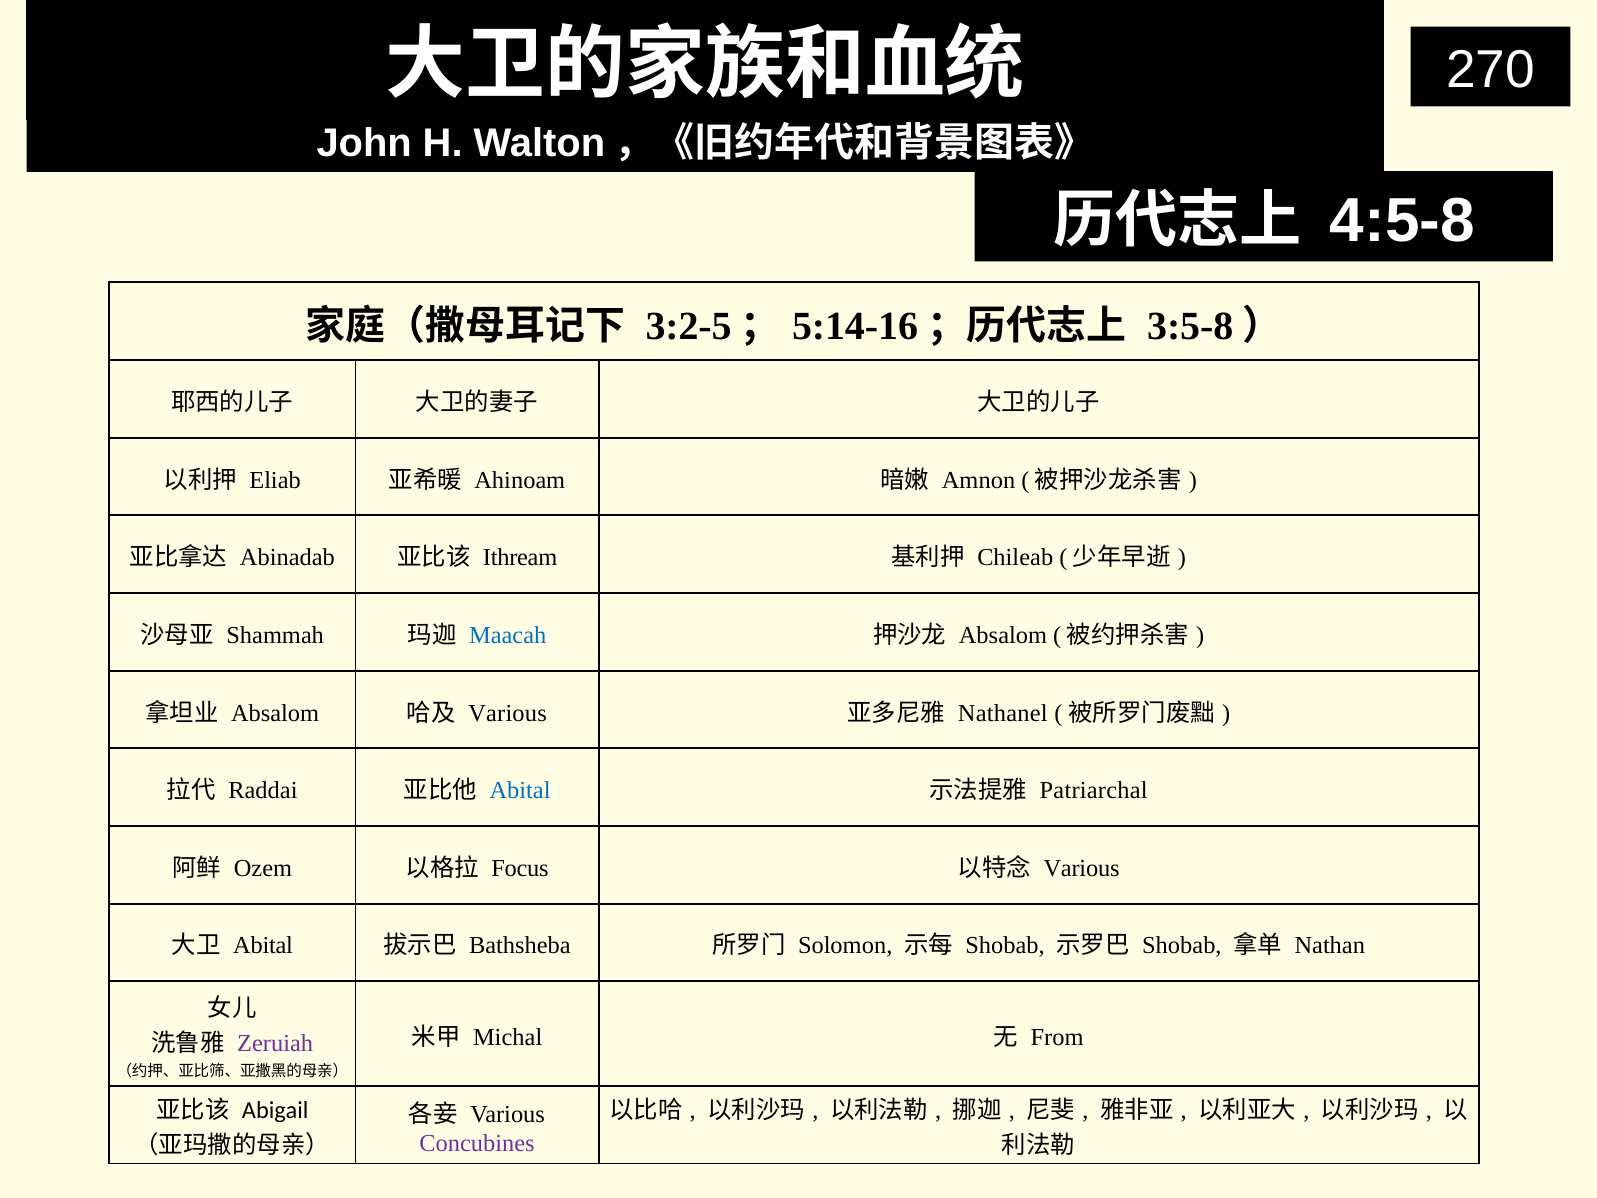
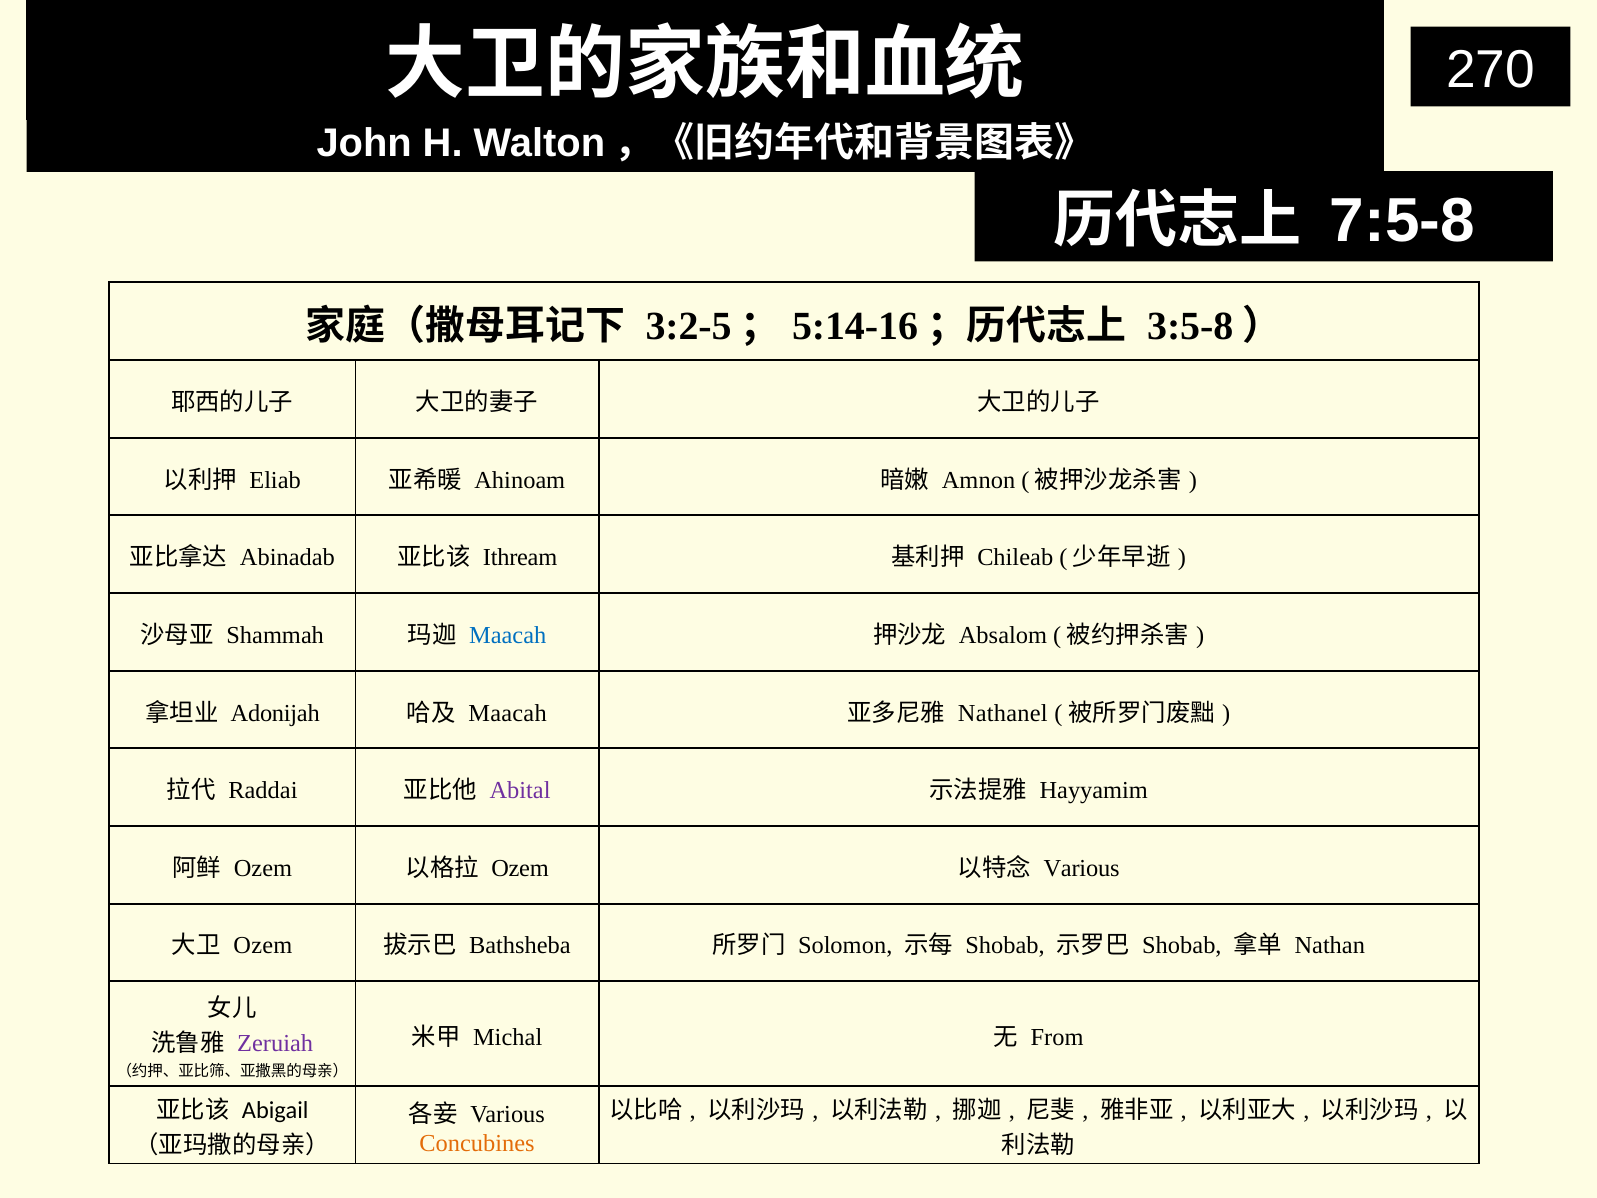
4:5-8: 4:5-8 -> 7:5-8 (1402, 221)
Absalom: Absalom -> Adonijah (275, 713)
Various: Various -> Maacah (508, 713)
Abital colour: blue -> purple (520, 790)
Patriarchal: Patriarchal -> Hayyamim (1094, 790)
Focus: Focus -> Ozem (520, 868)
Abital: Abital -> Ozem (263, 946)
Concubines colour: purple -> orange (477, 1143)
